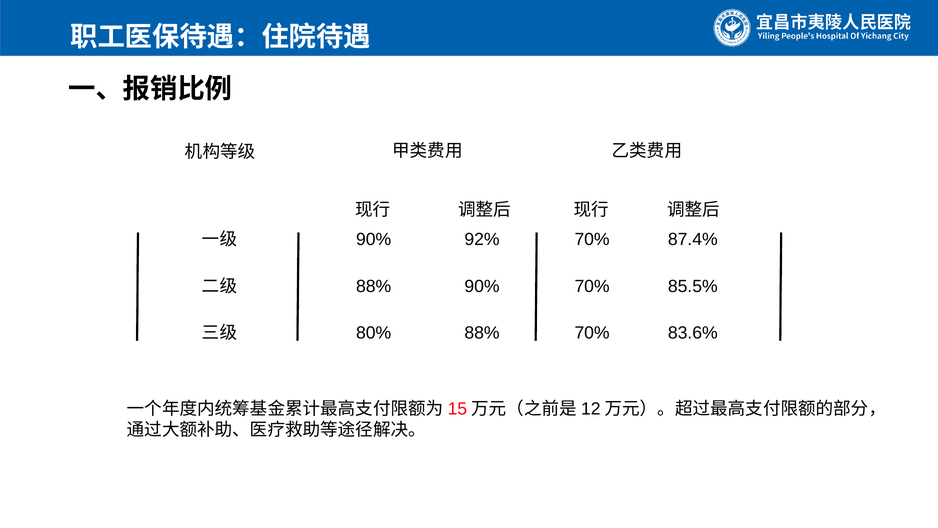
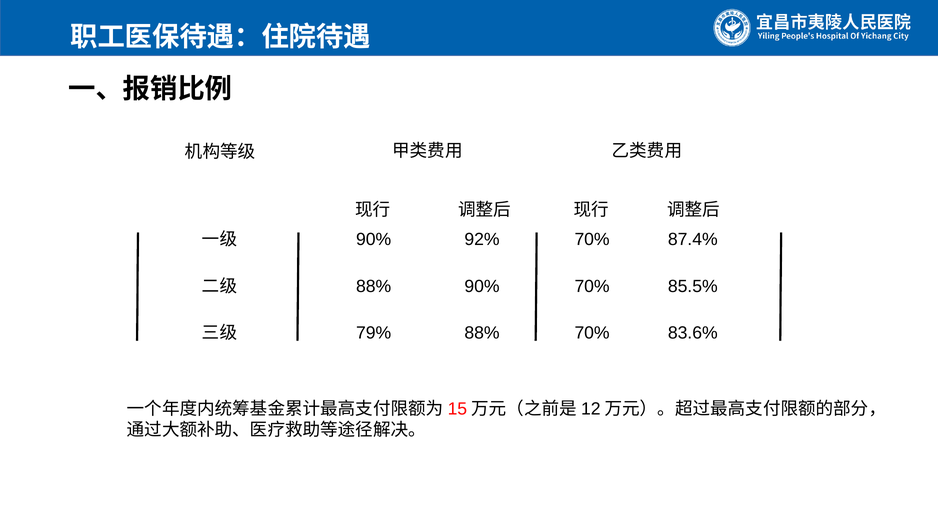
80%: 80% -> 79% (374, 333)
